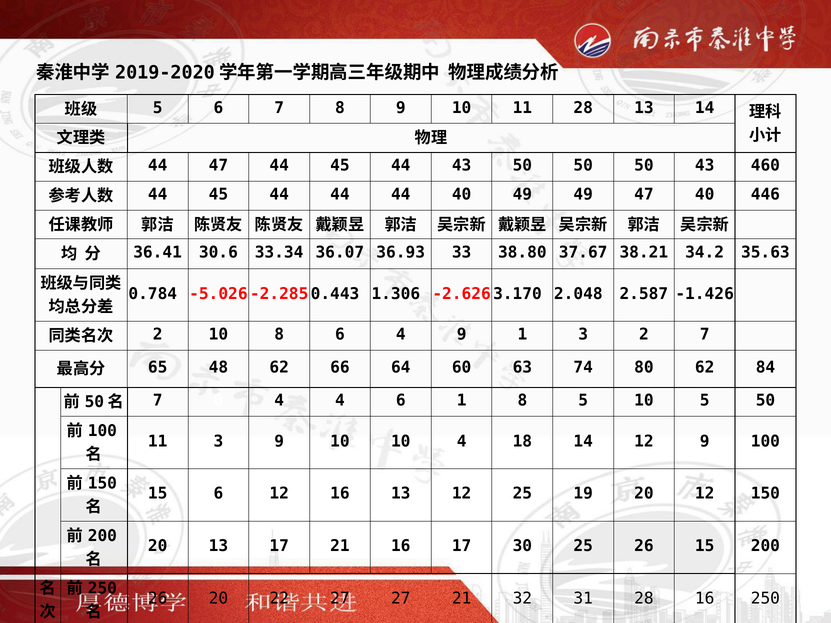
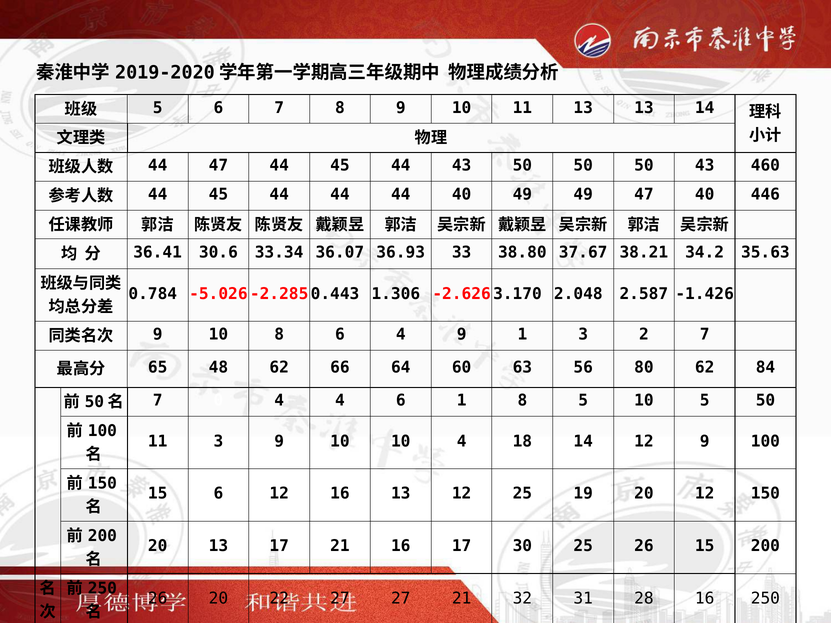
11 28: 28 -> 13 (583, 108)
2: 2 -> 9 (158, 335)
74: 74 -> 56 (583, 368)
